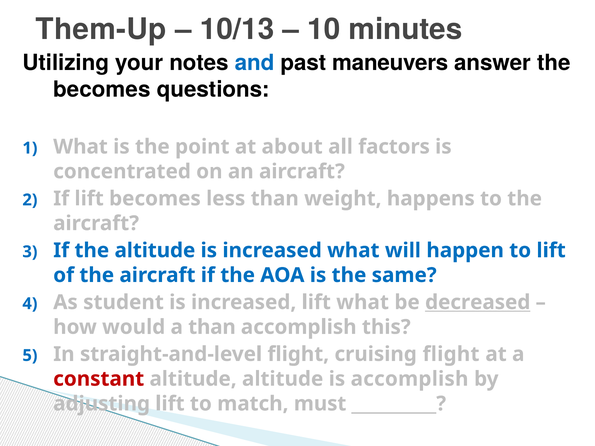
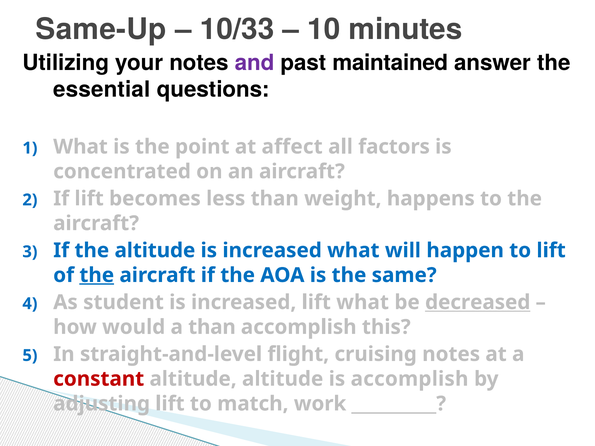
Them-Up: Them-Up -> Same-Up (101, 29)
10/13: 10/13 -> 10/33 (237, 29)
and colour: blue -> purple (255, 63)
maneuvers: maneuvers -> maintained (390, 63)
becomes: becomes -> essential (102, 90)
about: about -> affect (292, 147)
the underline: none -> present (97, 275)
cruising flight: flight -> notes (451, 354)
must: must -> work (320, 404)
